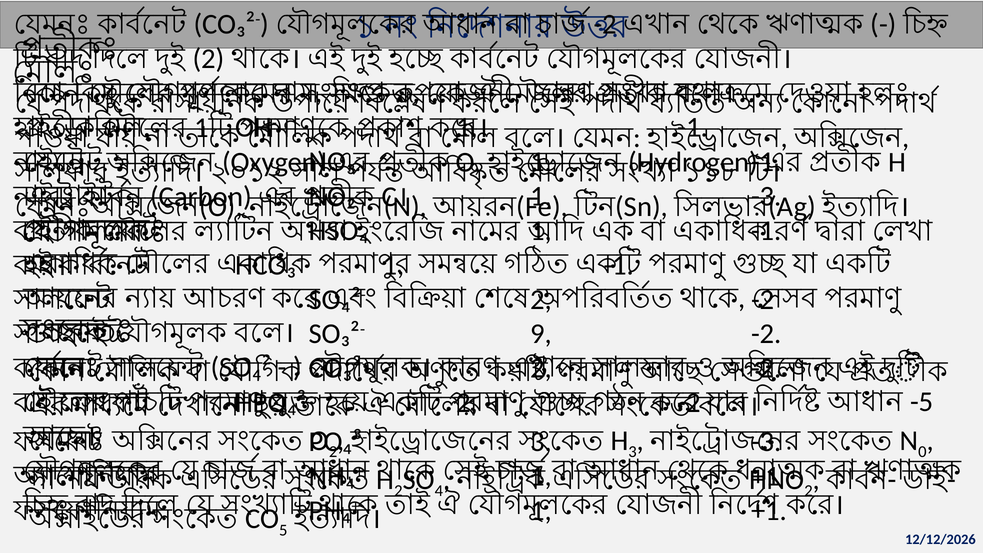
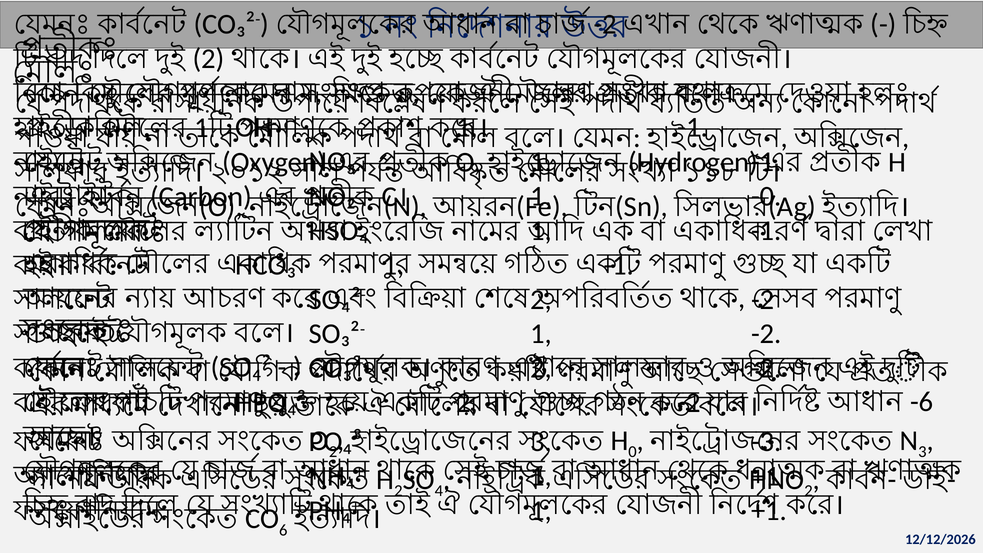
-3: -3 -> -0 (766, 196)
SO₃²- 9: 9 -> 1 (541, 334)
-5: -5 -> -6 (922, 402)
H 3: 3 -> 0 (633, 452)
0: 0 -> 3 (922, 452)
5: 5 -> 6 (283, 530)
